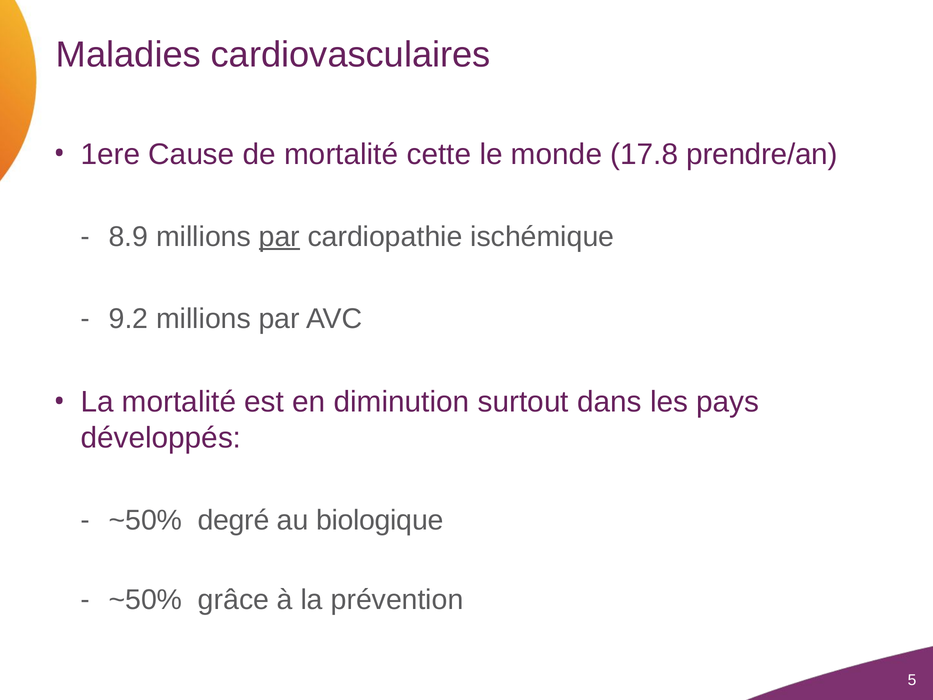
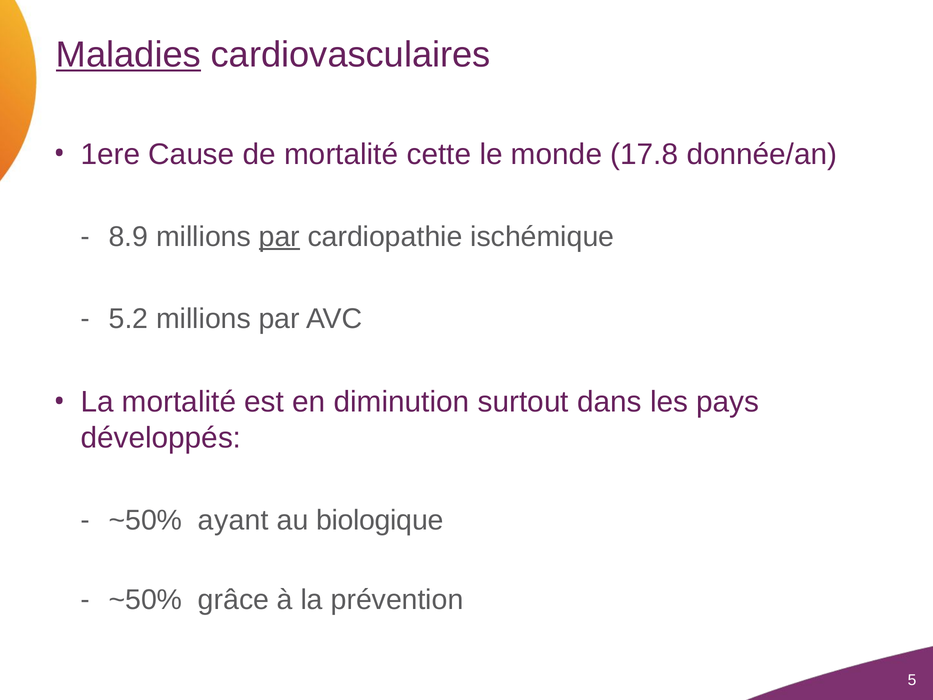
Maladies underline: none -> present (128, 55)
prendre/an: prendre/an -> donnée/an (762, 154)
9.2: 9.2 -> 5.2 (129, 319)
degré: degré -> ayant (233, 520)
